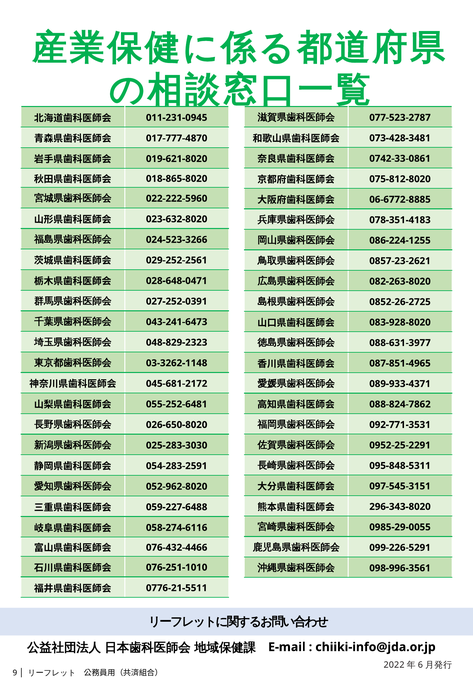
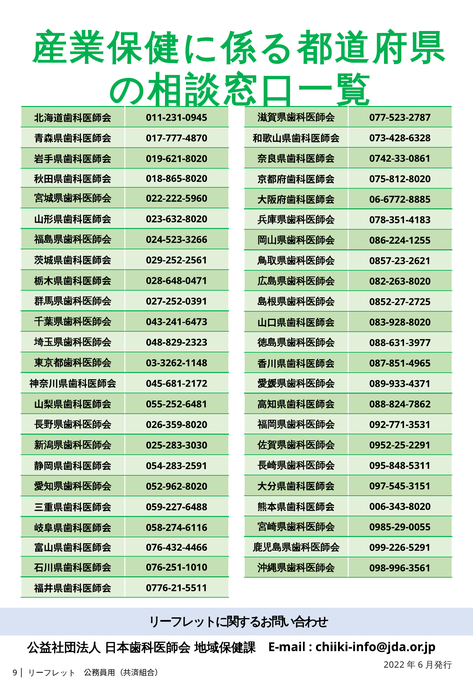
073-428-3481: 073-428-3481 -> 073-428-6328 (400, 138)
0852-26-2725: 0852-26-2725 -> 0852-27-2725 (400, 302)
026-650-8020: 026-650-8020 -> 026-359-8020 (177, 425)
296-343-8020: 296-343-8020 -> 006-343-8020 (400, 507)
